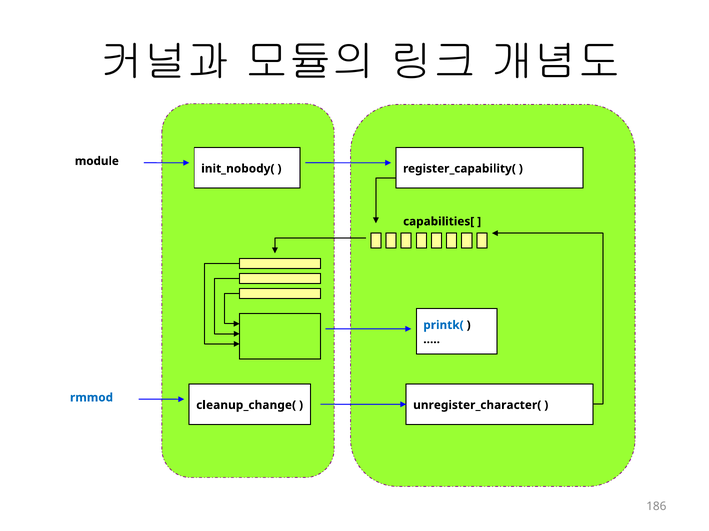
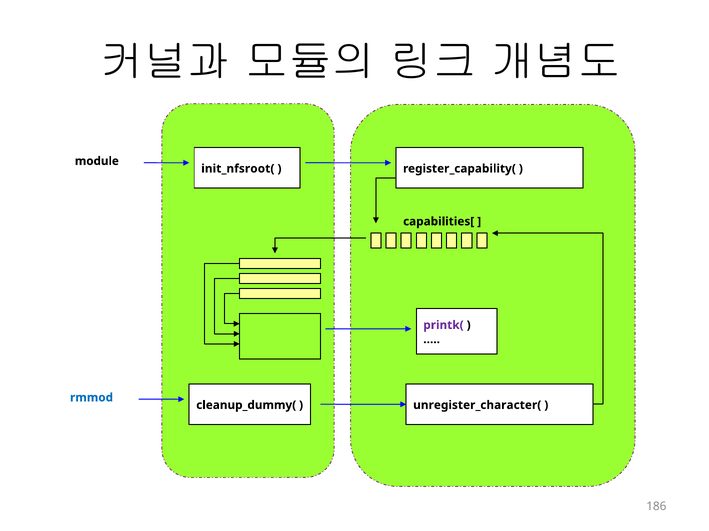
init_nobody(: init_nobody( -> init_nfsroot( (238, 169)
printk( colour: blue -> purple (443, 326)
cleanup_change(: cleanup_change( -> cleanup_dummy( (246, 406)
